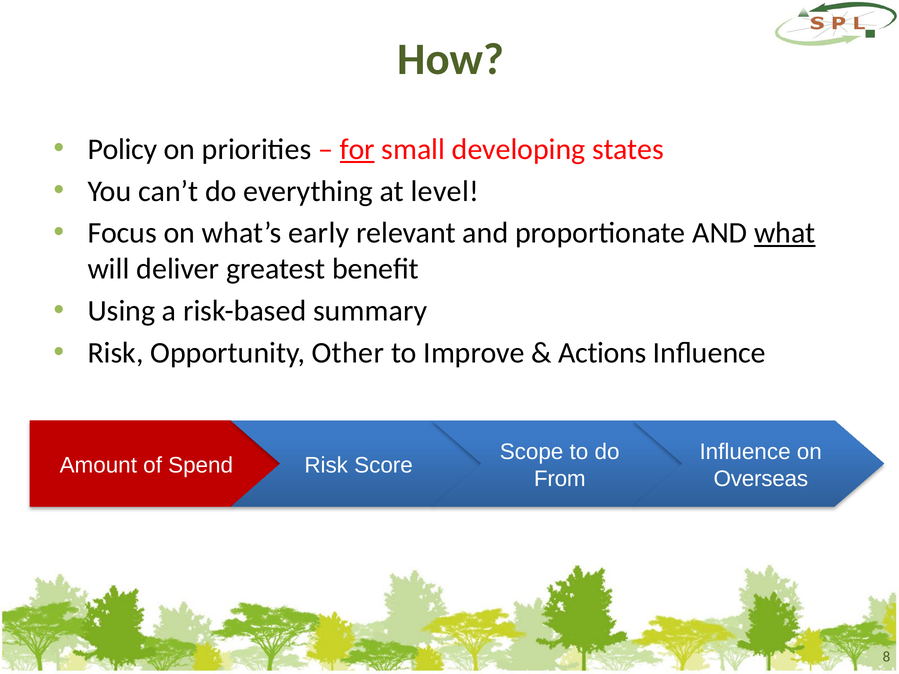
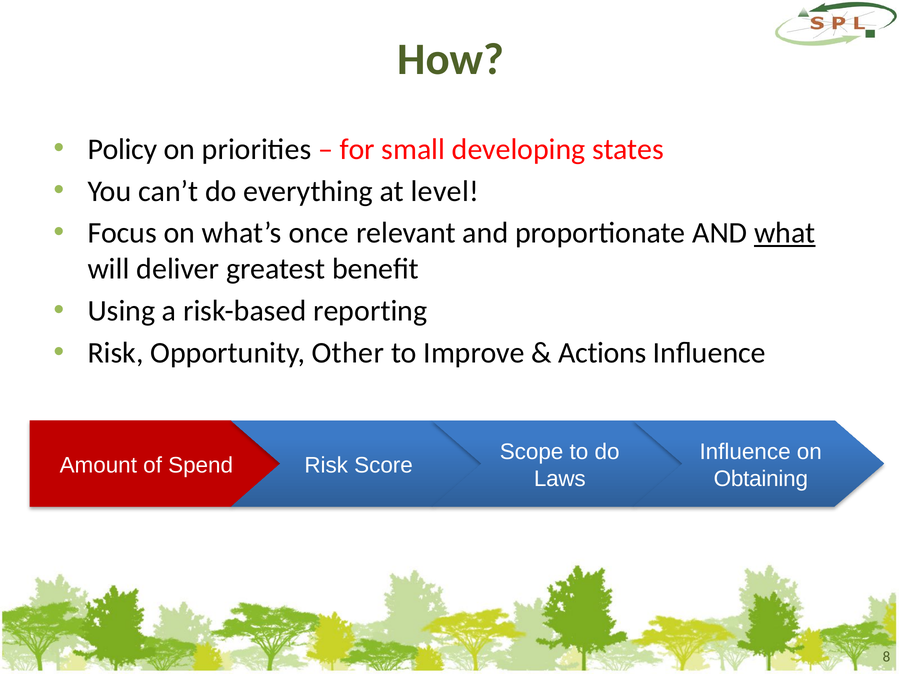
for underline: present -> none (357, 149)
early: early -> once (319, 233)
summary: summary -> reporting (370, 311)
From: From -> Laws (560, 479)
Overseas: Overseas -> Obtaining (761, 479)
